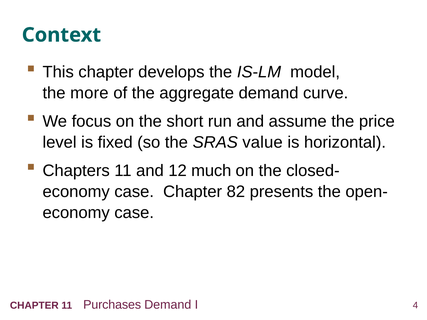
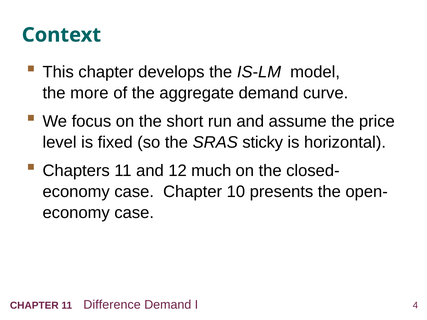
value: value -> sticky (263, 142)
82: 82 -> 10 (236, 192)
Purchases: Purchases -> Difference (112, 305)
